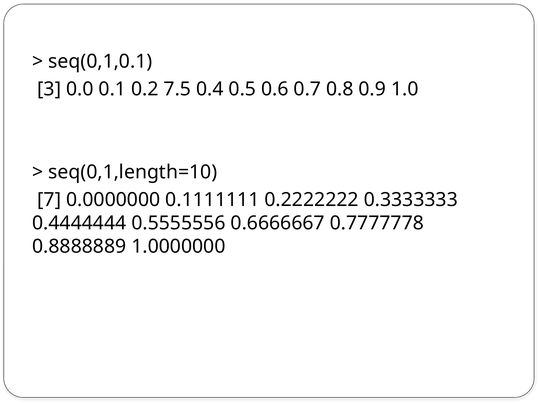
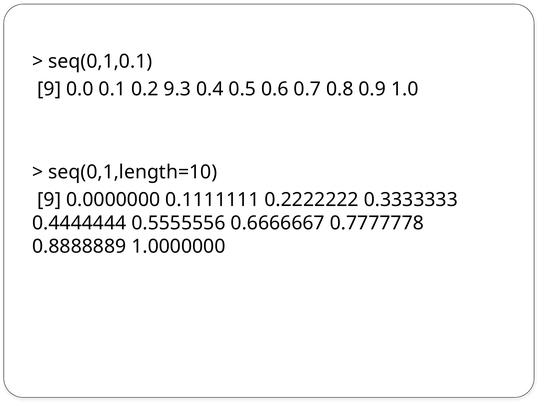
3: 3 -> 9 (49, 89)
7.5: 7.5 -> 9.3 (177, 89)
7: 7 -> 9 (49, 200)
